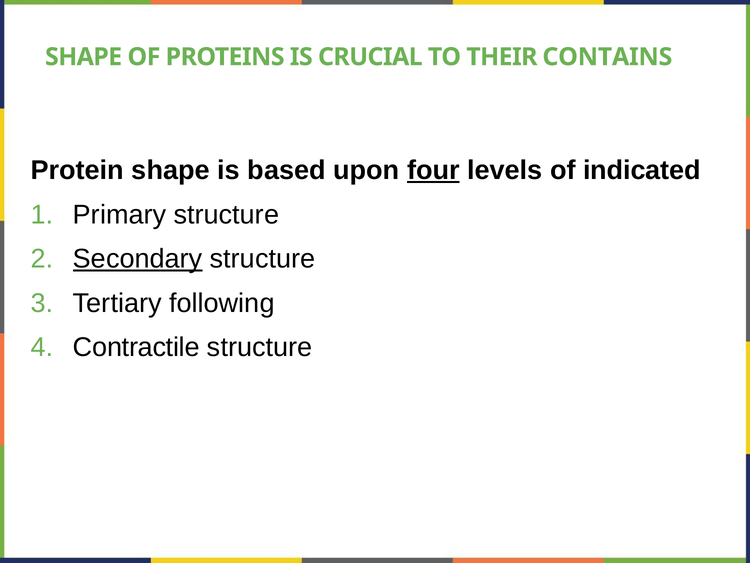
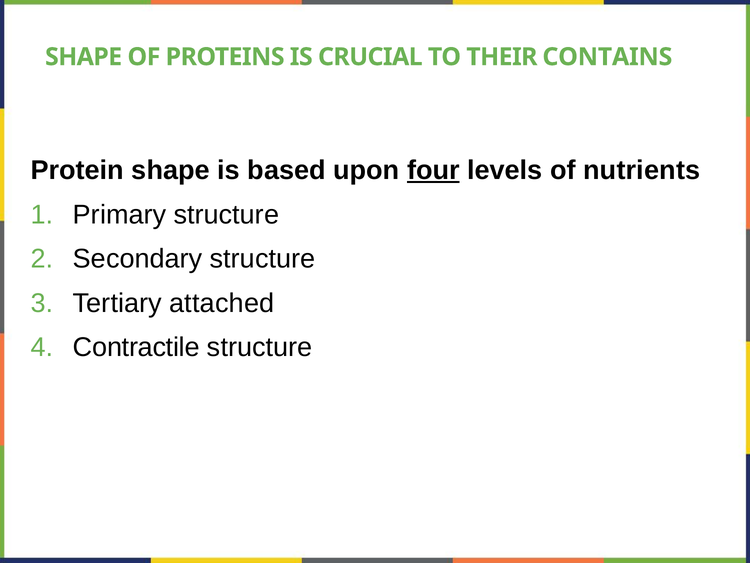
indicated: indicated -> nutrients (642, 170)
Secondary underline: present -> none (138, 259)
following: following -> attached (222, 303)
